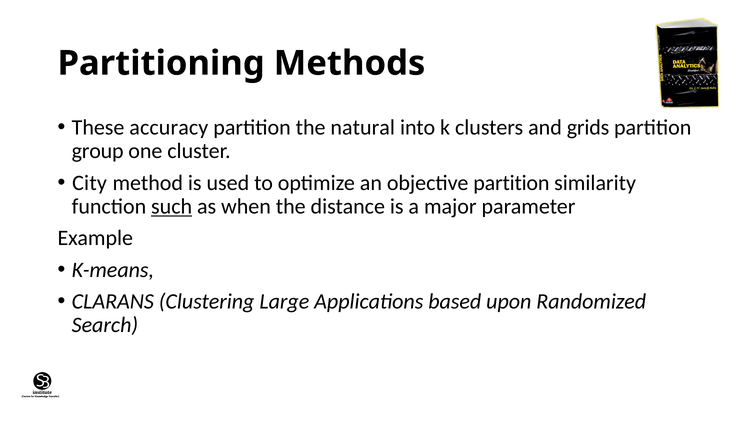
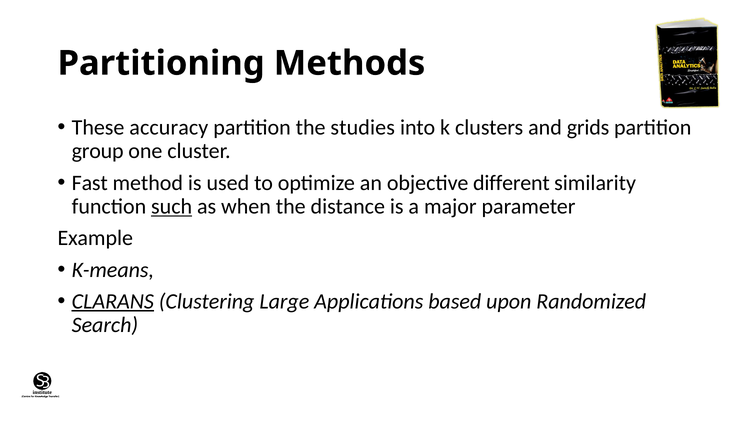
natural: natural -> studies (363, 128)
City: City -> Fast (90, 183)
objective partition: partition -> different (511, 183)
CLARANS underline: none -> present (113, 302)
